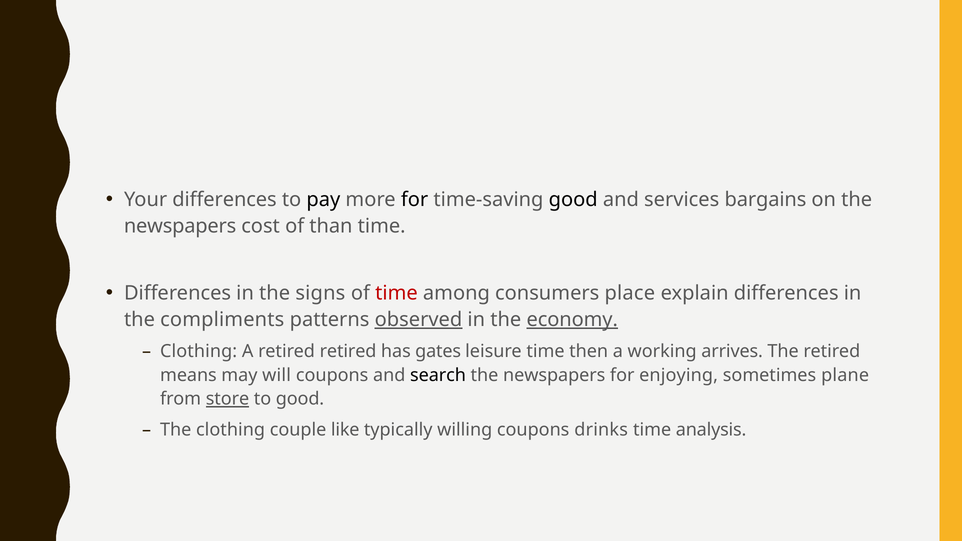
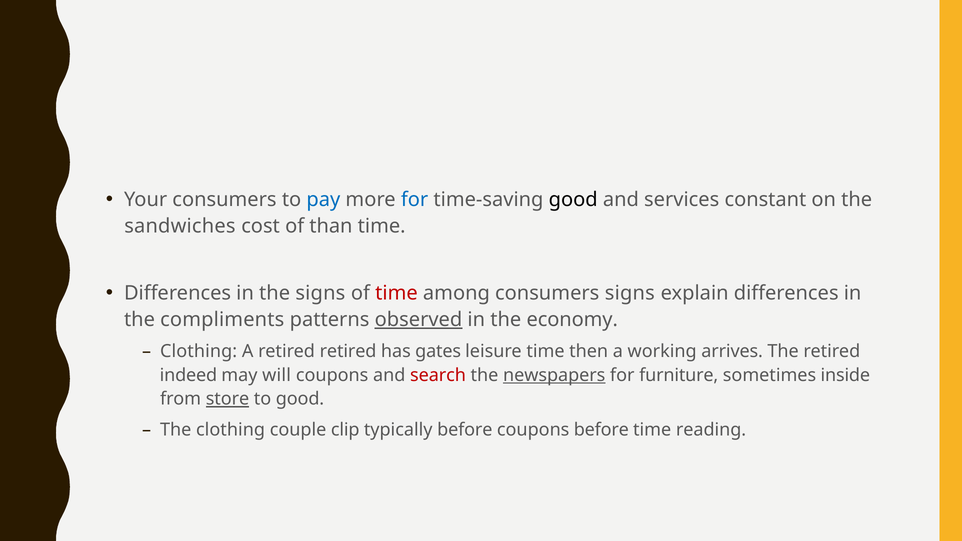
Your differences: differences -> consumers (224, 200)
pay colour: black -> blue (323, 200)
for colour: black -> blue (415, 200)
bargains: bargains -> constant (765, 200)
newspapers: newspapers -> sandwiches (180, 226)
consumers place: place -> signs (630, 293)
economy underline: present -> none (572, 320)
means: means -> indeed (188, 375)
search colour: black -> red (438, 375)
newspapers underline: none -> present (554, 375)
enjoying: enjoying -> furniture (679, 375)
plane: plane -> inside (845, 375)
like: like -> clip (345, 430)
typically willing: willing -> before (465, 430)
coupons drinks: drinks -> before (601, 430)
analysis: analysis -> reading (711, 430)
